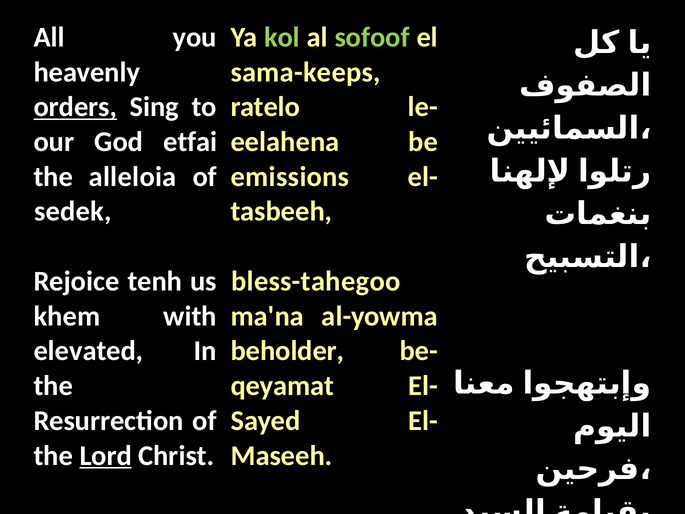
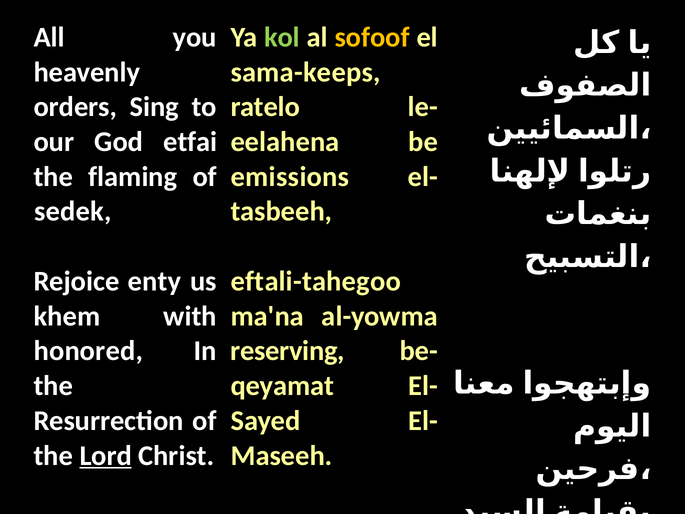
sofoof colour: light green -> yellow (372, 37)
orders underline: present -> none (75, 107)
alleloia: alleloia -> flaming (133, 177)
tenh: tenh -> enty (155, 281)
bless-tahegoo: bless-tahegoo -> eftali-tahegoo (316, 281)
elevated: elevated -> honored (88, 351)
beholder: beholder -> reserving (288, 351)
